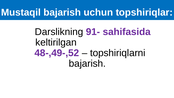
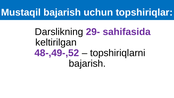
91-: 91- -> 29- (93, 32)
